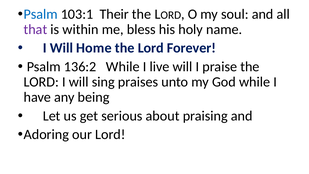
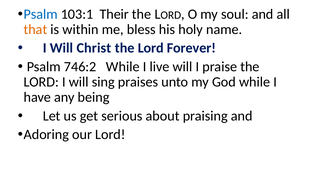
that colour: purple -> orange (35, 29)
Home: Home -> Christ (94, 48)
136:2: 136:2 -> 746:2 (80, 67)
